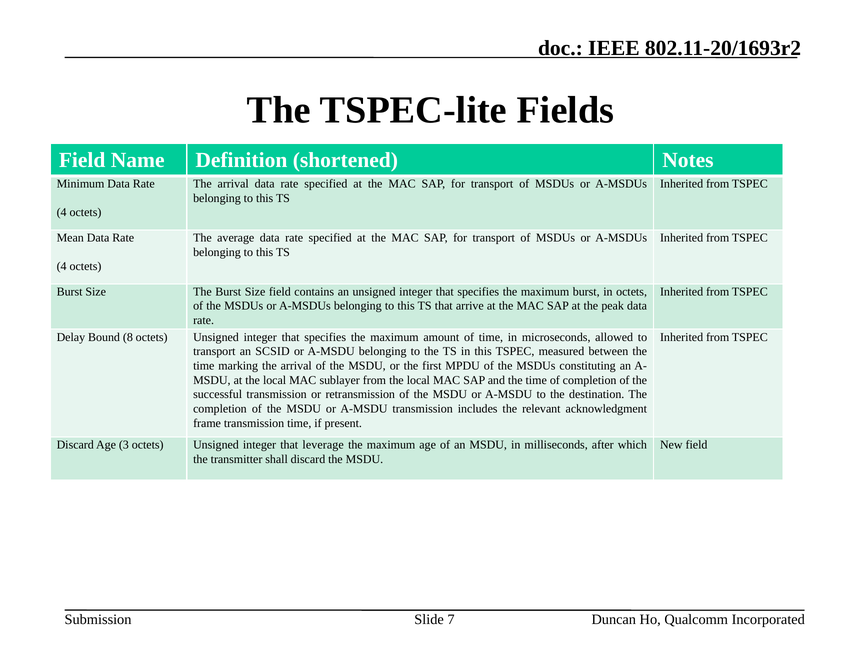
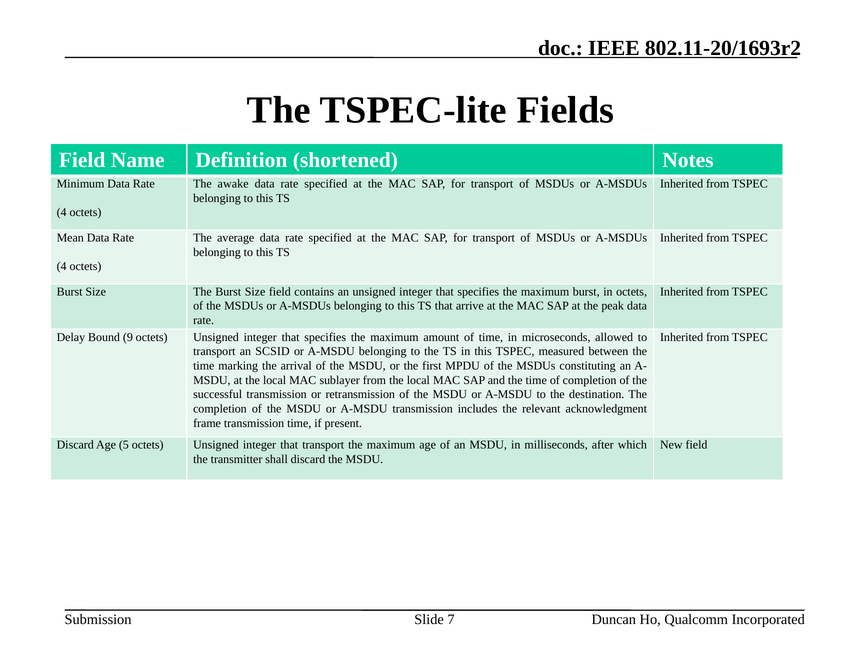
arrival: arrival -> awake (233, 184)
8: 8 -> 9 (128, 337)
3: 3 -> 5 (124, 445)
that leverage: leverage -> transport (323, 445)
